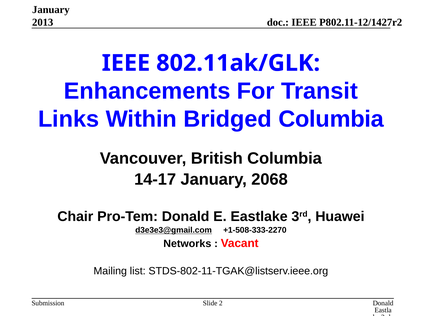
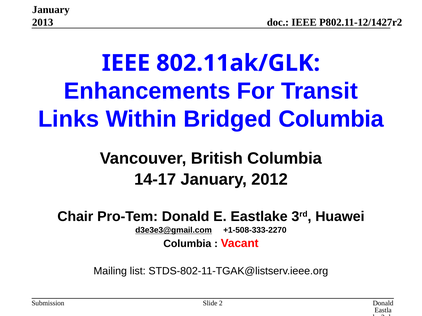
2068: 2068 -> 2012 (270, 180)
Networks: Networks -> Columbia (187, 244)
